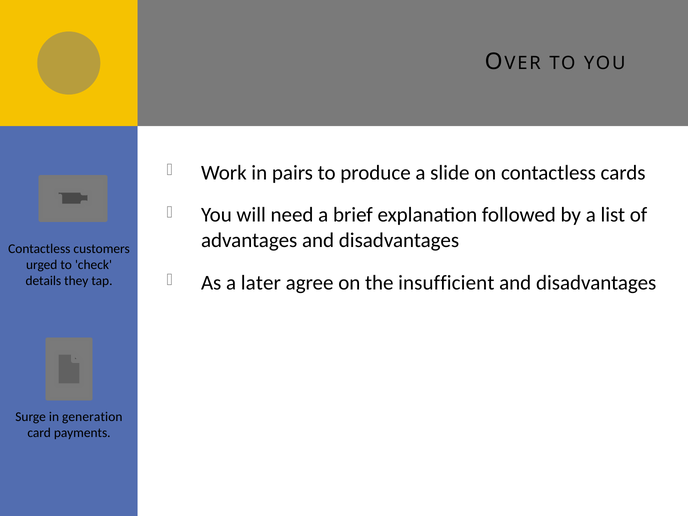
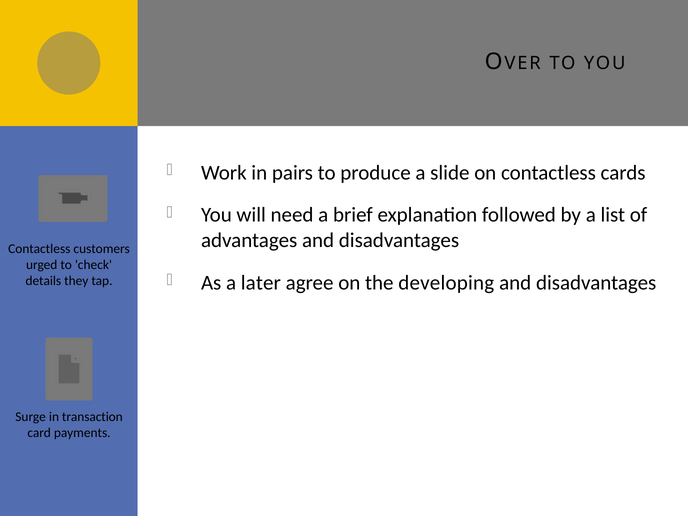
insufficient: insufficient -> developing (446, 283)
generation: generation -> transaction (92, 417)
